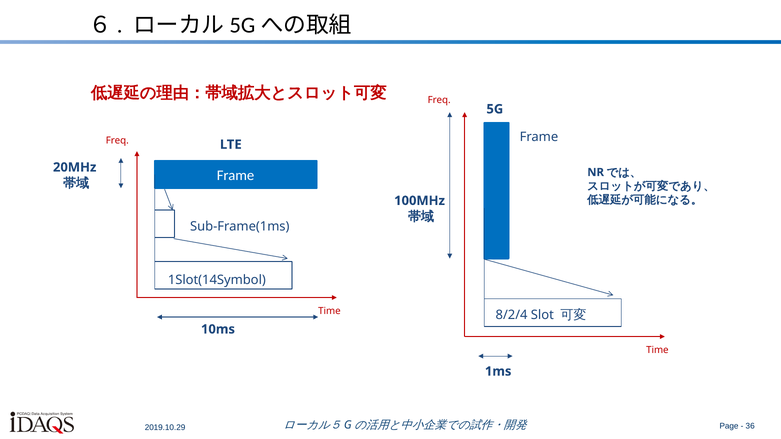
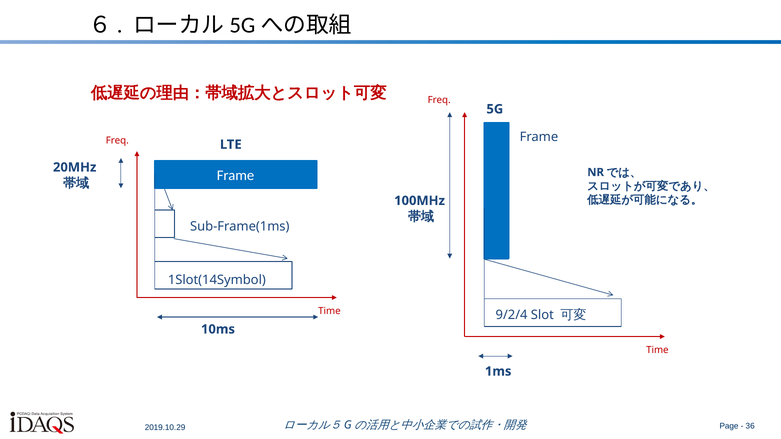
8/2/4: 8/2/4 -> 9/2/4 (512, 315)
